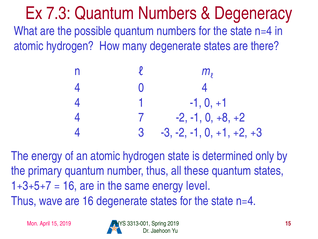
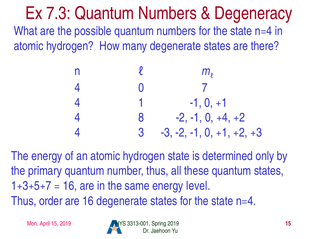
0 4: 4 -> 7 (205, 88)
7: 7 -> 8 (141, 117)
+8: +8 -> +4 (223, 117)
wave: wave -> order (51, 201)
